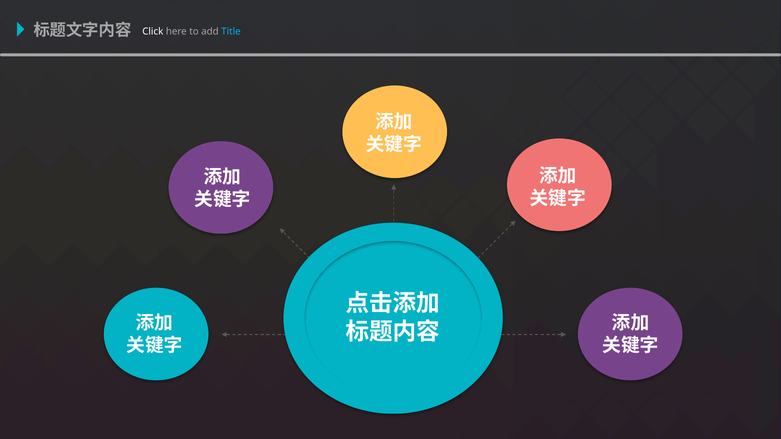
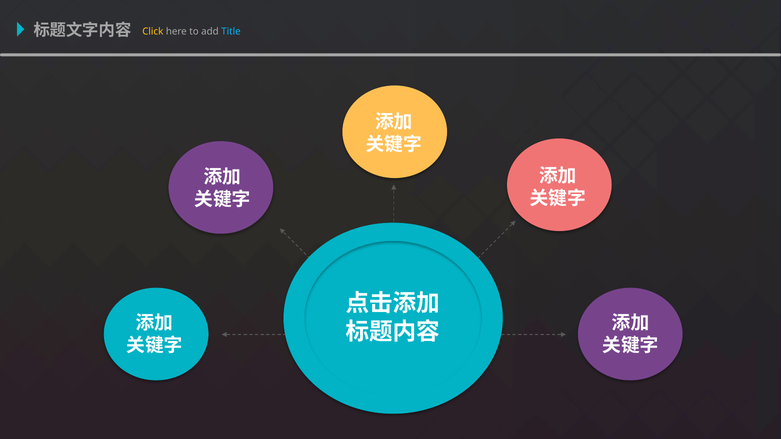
Click colour: white -> yellow (153, 31)
